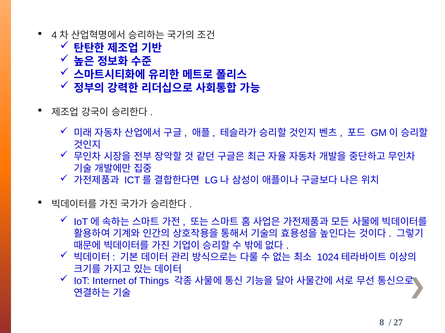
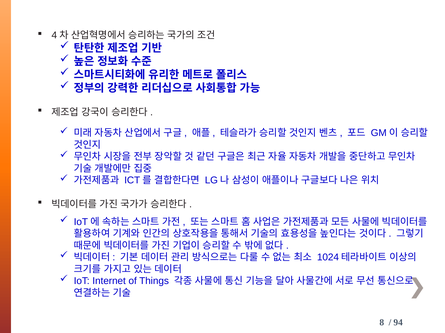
27: 27 -> 94 (398, 323)
